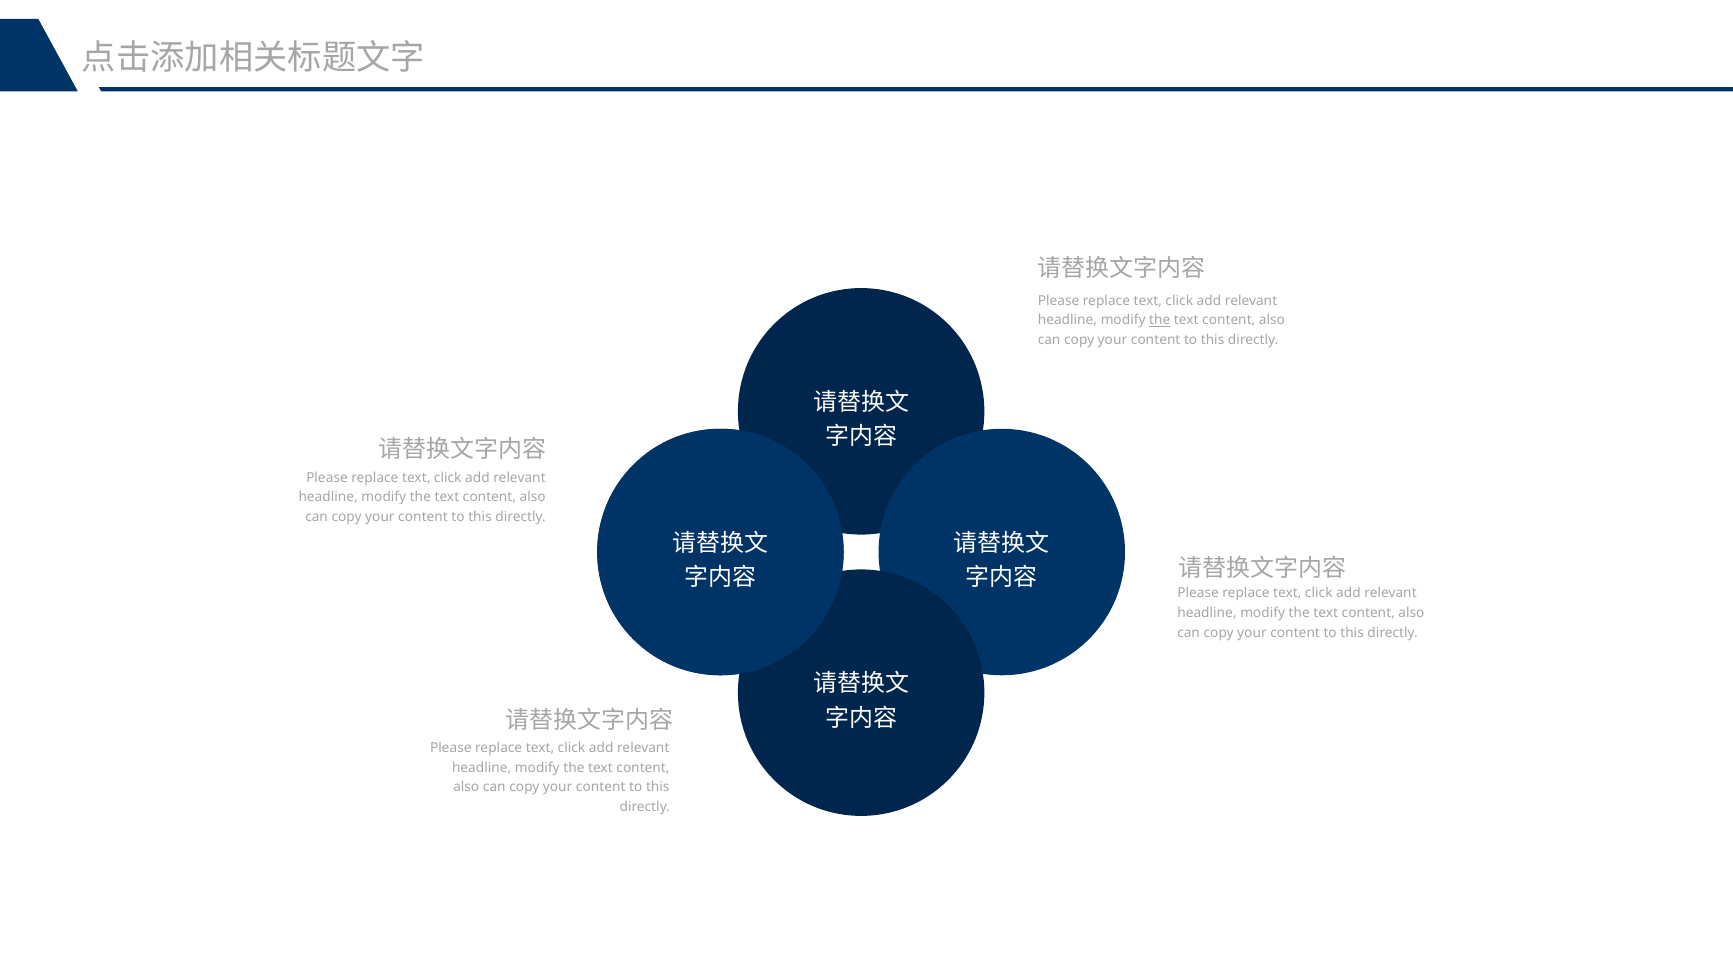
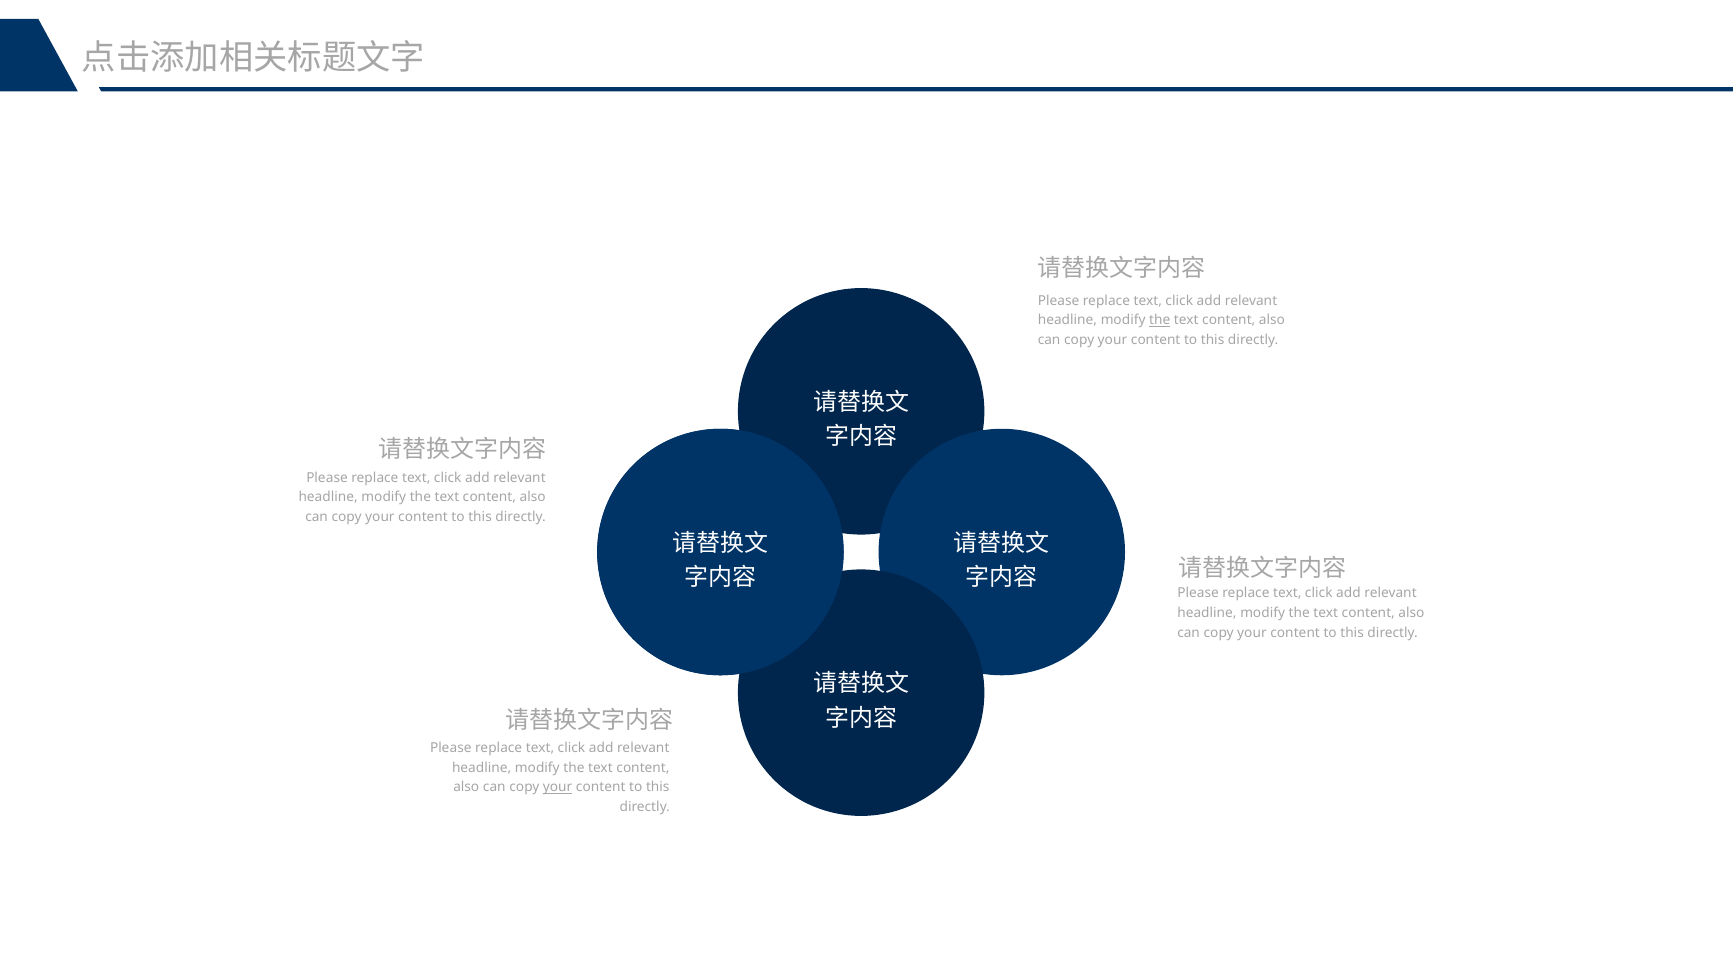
your underline: none -> present (558, 787)
